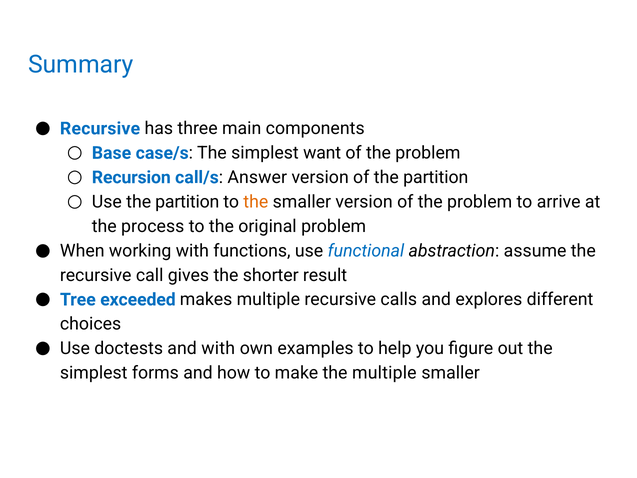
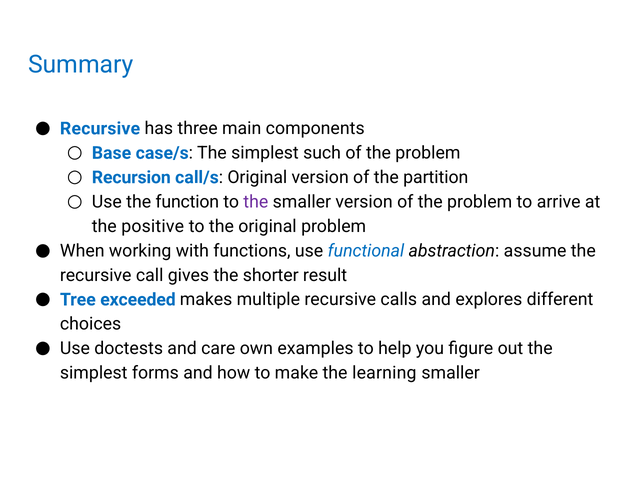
want: want -> such (322, 153)
call/s Answer: Answer -> Original (257, 177)
Use the partition: partition -> function (187, 202)
the colour: orange -> purple (256, 202)
process: process -> positive (153, 226)
and with: with -> care (218, 348)
the multiple: multiple -> learning (384, 373)
